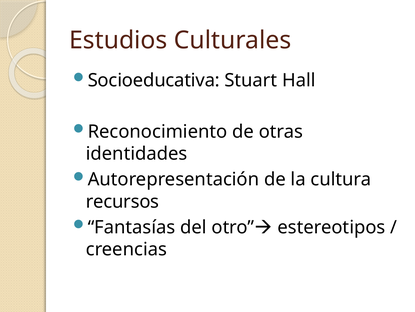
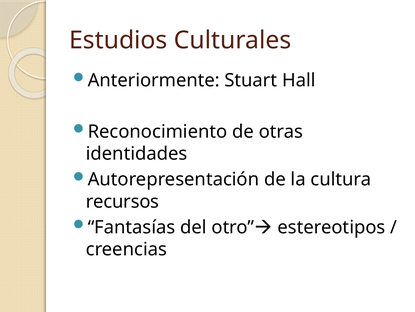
Socioeducativa: Socioeducativa -> Anteriormente (154, 80)
